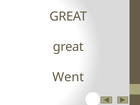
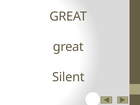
Went: Went -> Silent (68, 77)
